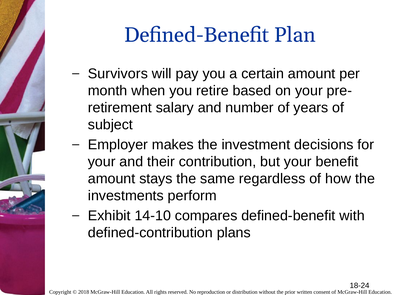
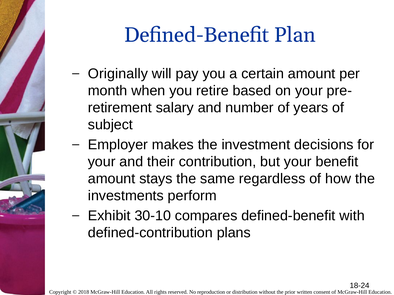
Survivors: Survivors -> Originally (118, 74)
14-10: 14-10 -> 30-10 (153, 216)
